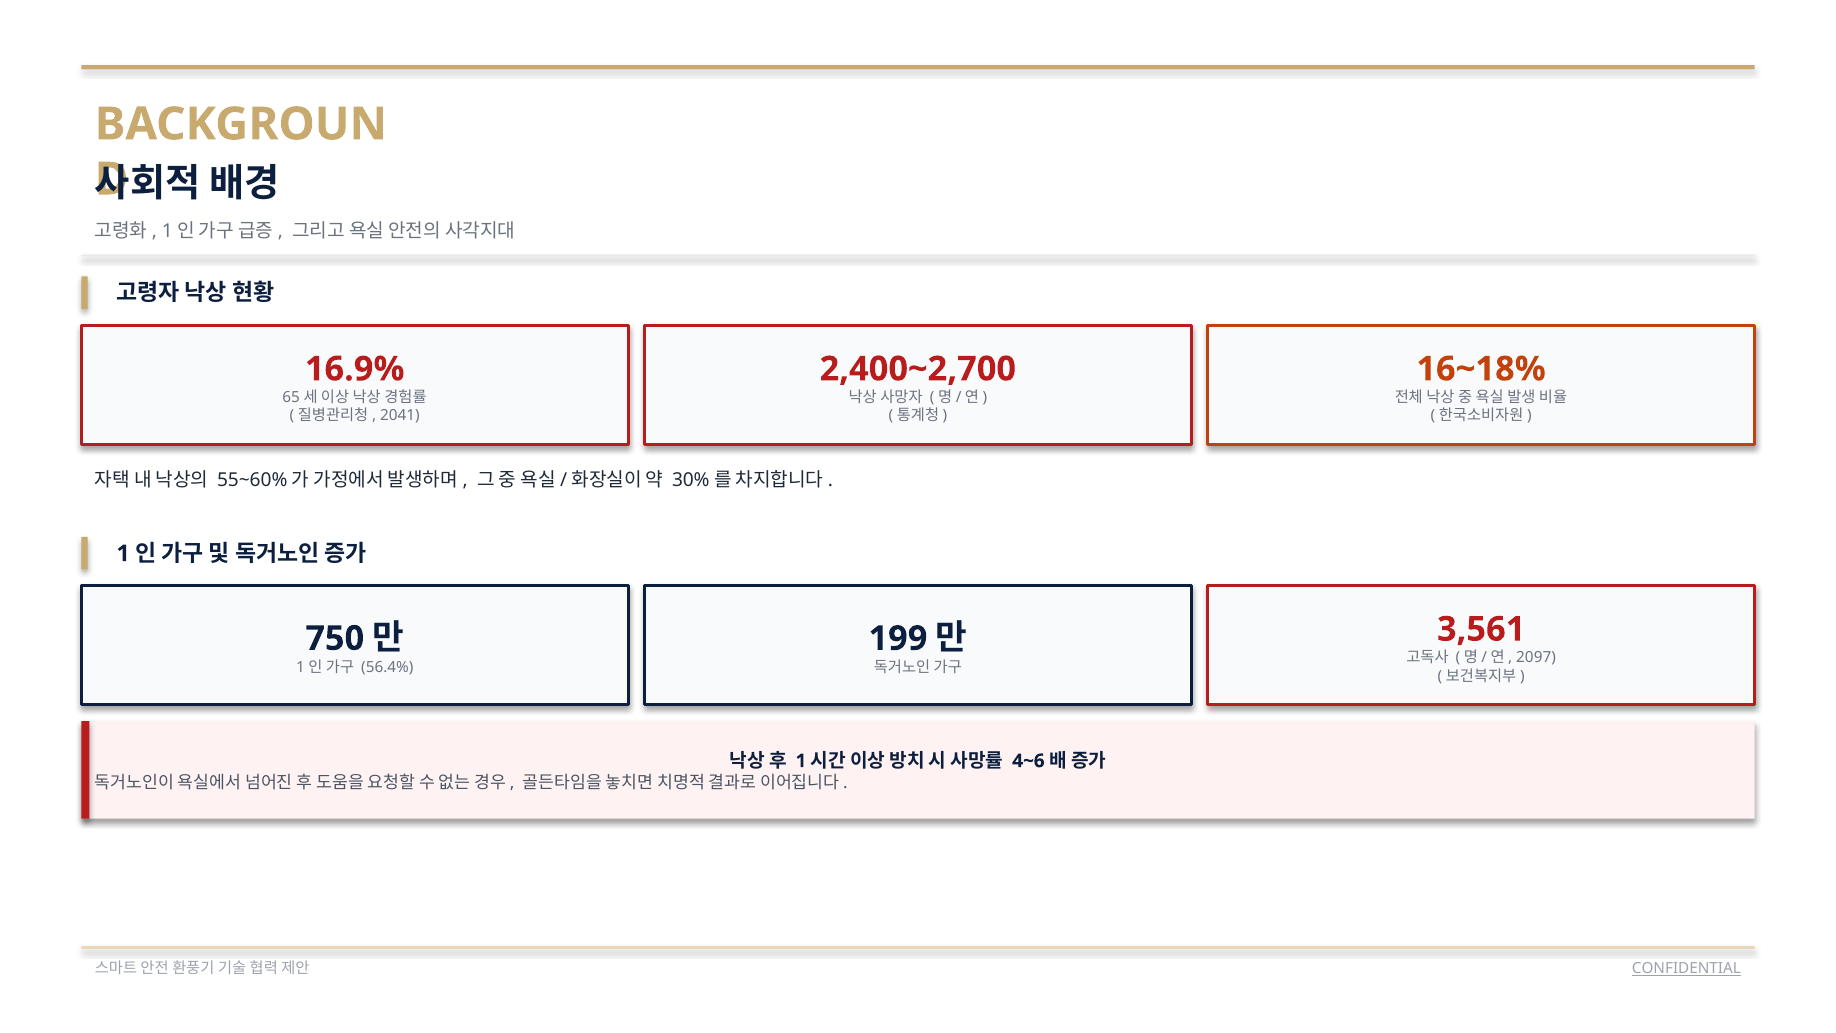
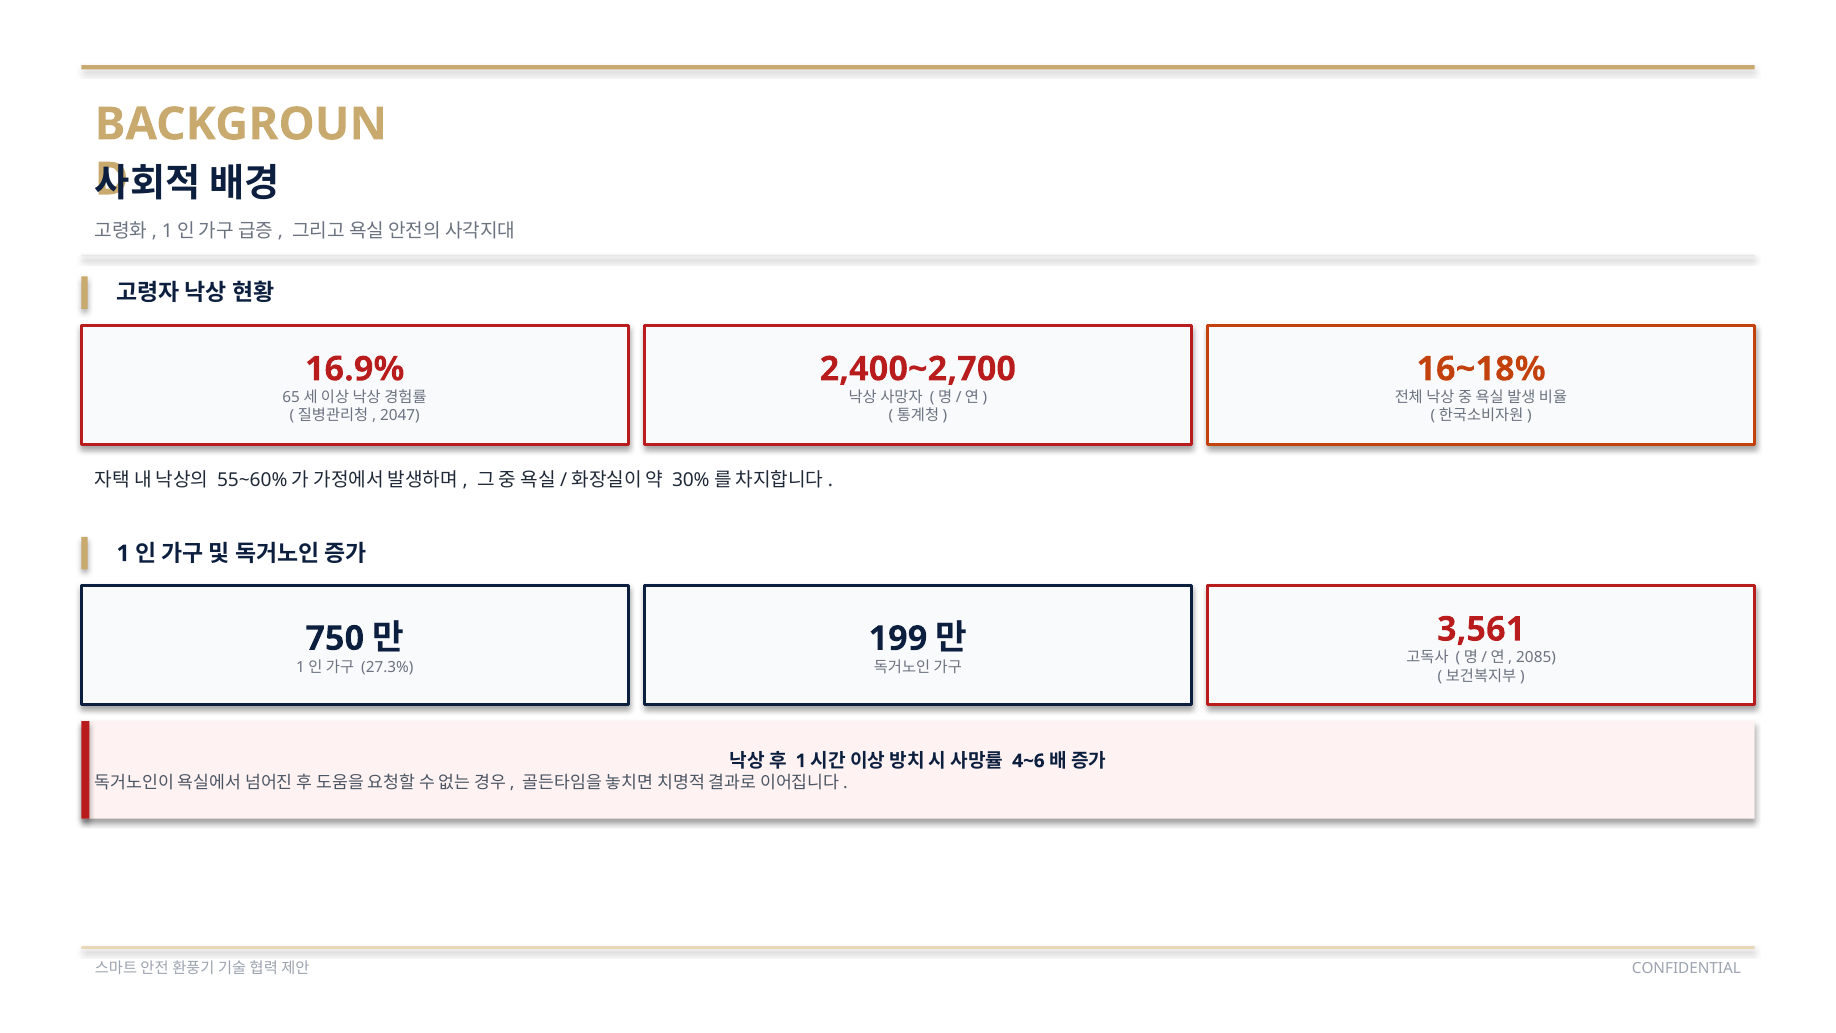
2041: 2041 -> 2047 (400, 416)
2097: 2097 -> 2085 (1536, 658)
56.4%: 56.4% -> 27.3% (387, 667)
CONFIDENTIAL underline: present -> none (1686, 968)
